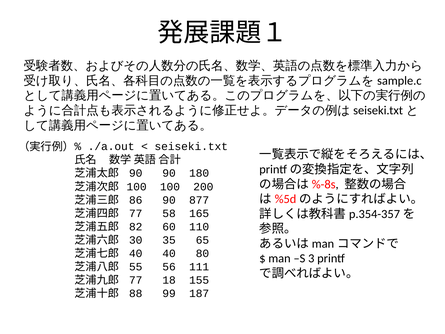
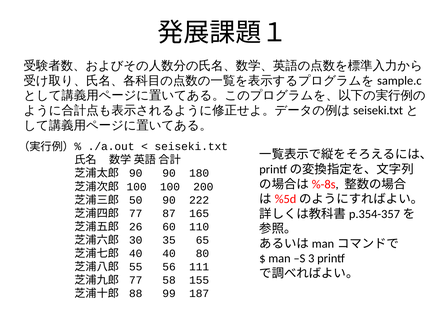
86: 86 -> 50 (136, 200)
877: 877 -> 222 (199, 200)
58: 58 -> 87 (169, 213)
82: 82 -> 26 (136, 227)
18: 18 -> 58 (169, 280)
